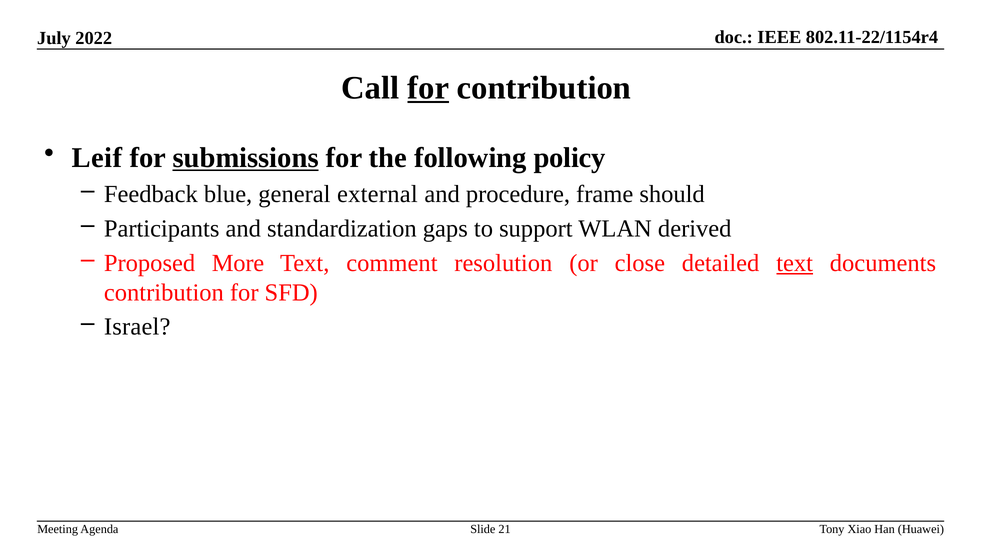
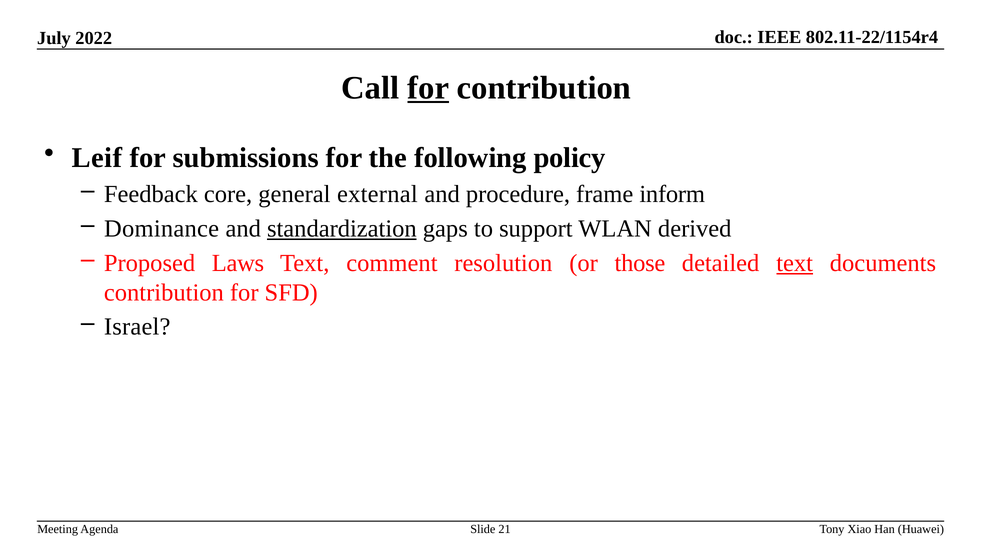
submissions underline: present -> none (246, 158)
blue: blue -> core (228, 194)
should: should -> inform (672, 194)
Participants: Participants -> Dominance (162, 229)
standardization underline: none -> present (342, 229)
More: More -> Laws (238, 263)
close: close -> those (640, 263)
